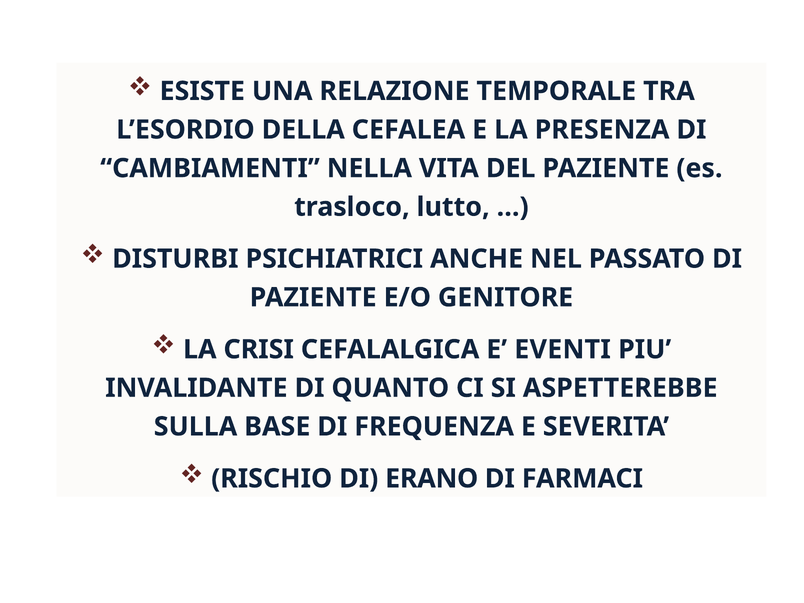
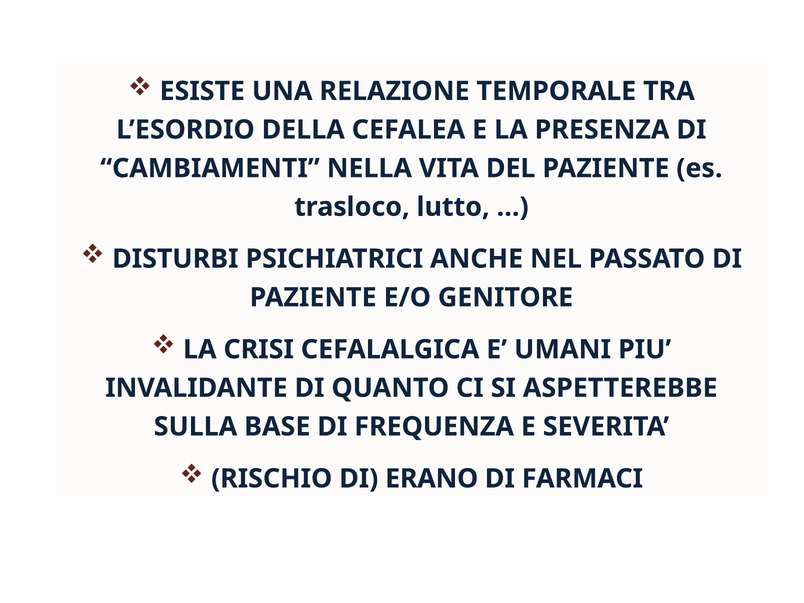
EVENTI: EVENTI -> UMANI (563, 349)
